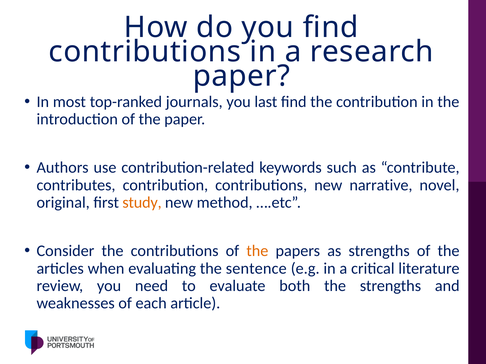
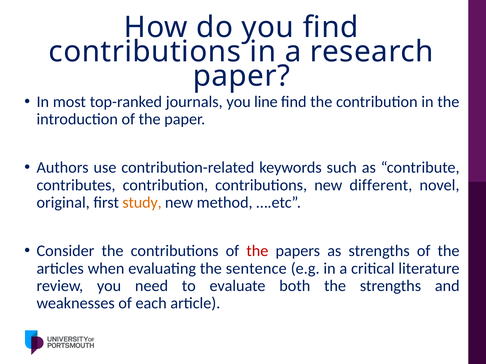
last: last -> line (266, 102)
narrative: narrative -> different (381, 185)
the colour: orange -> red (257, 251)
